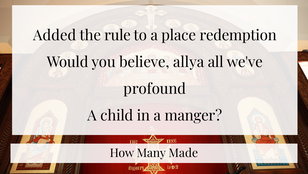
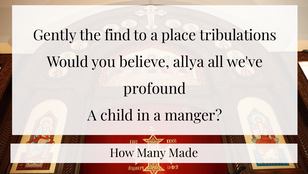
Added: Added -> Gently (55, 35)
rule: rule -> find (118, 35)
redemption: redemption -> tribulations (238, 35)
